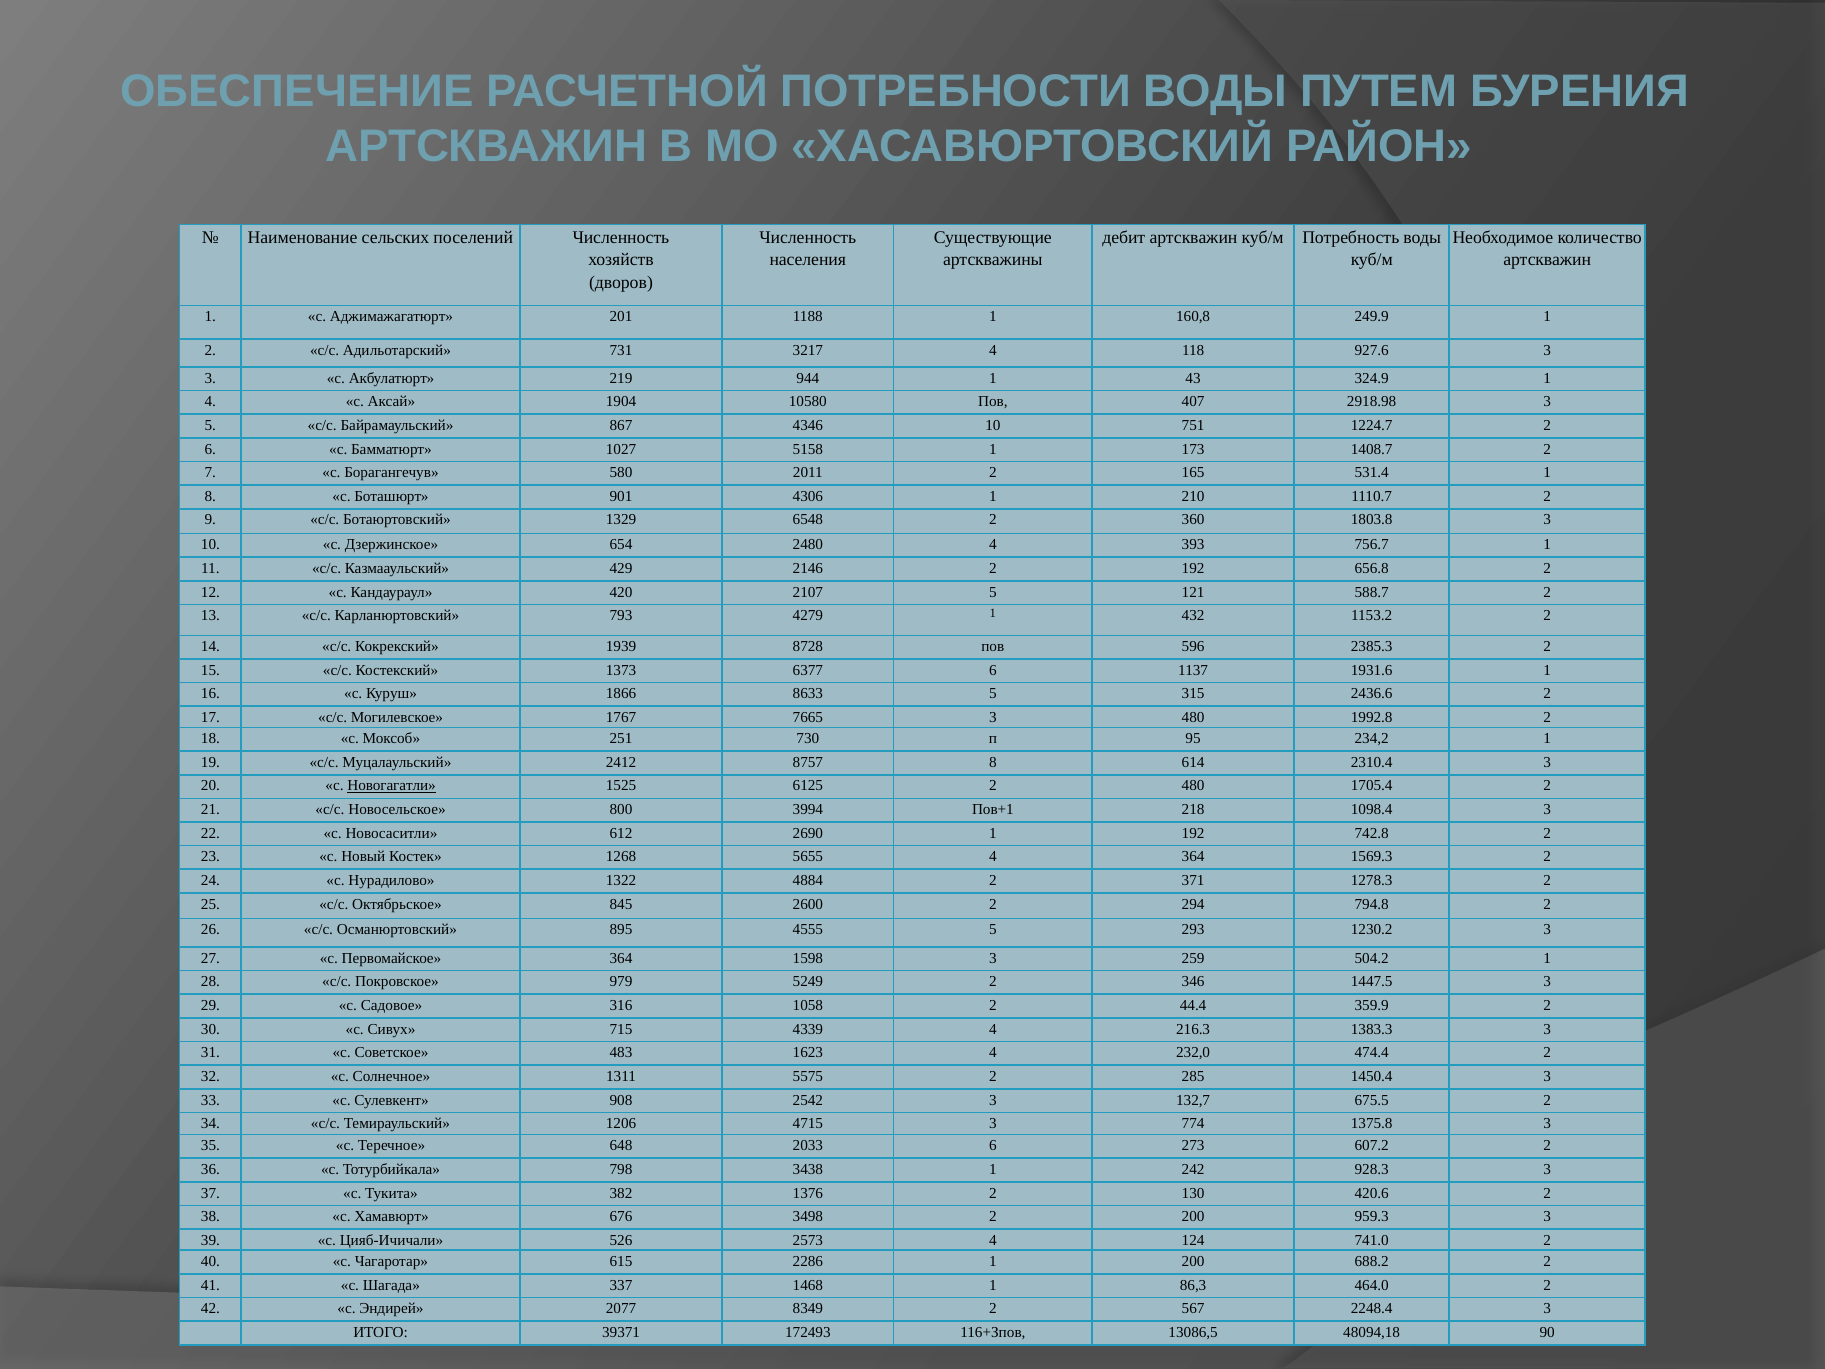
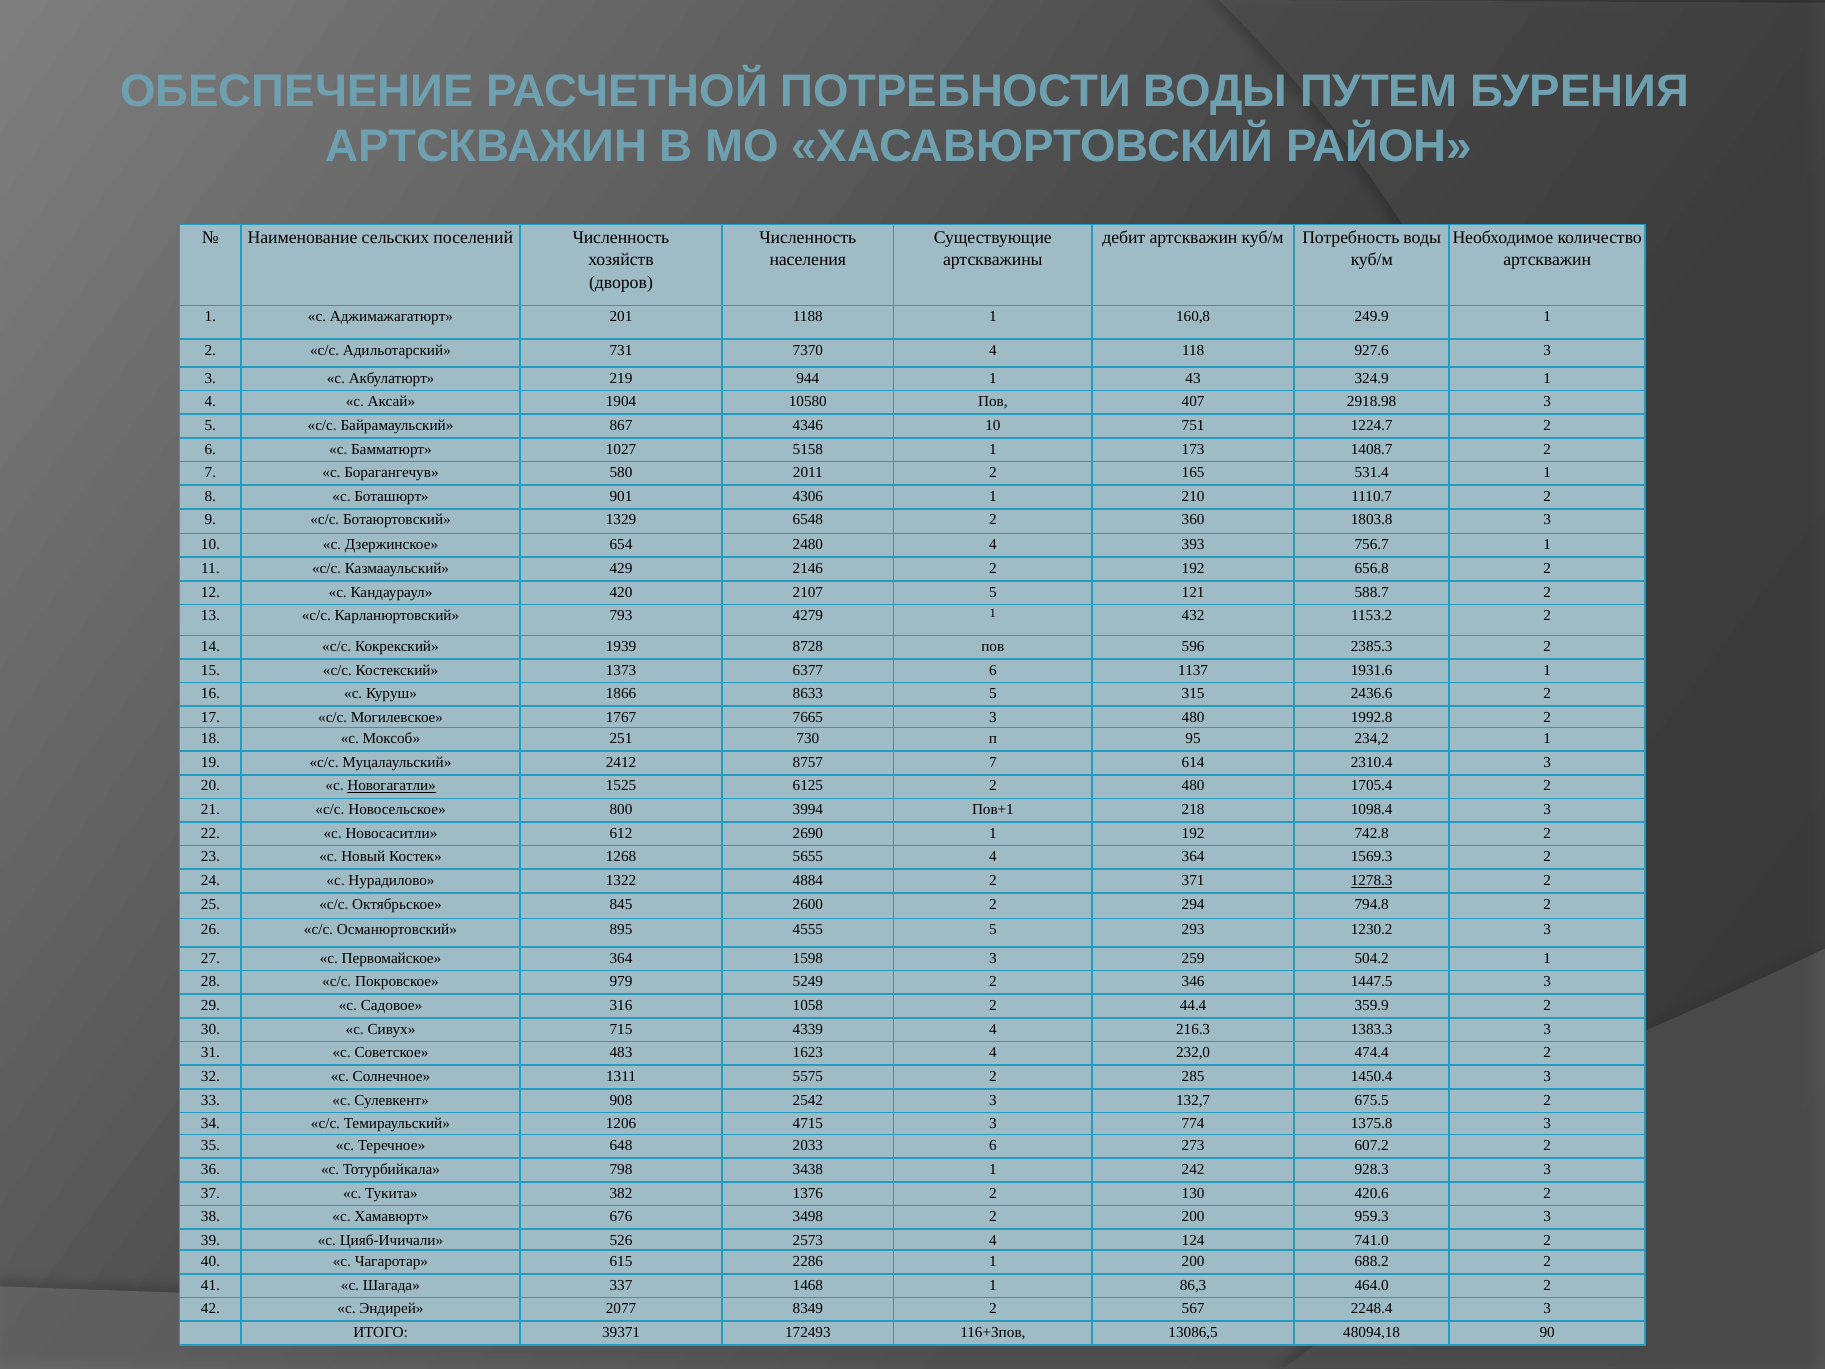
3217: 3217 -> 7370 (808, 350)
8757 8: 8 -> 7 (993, 762)
1278.3 underline: none -> present (1372, 880)
